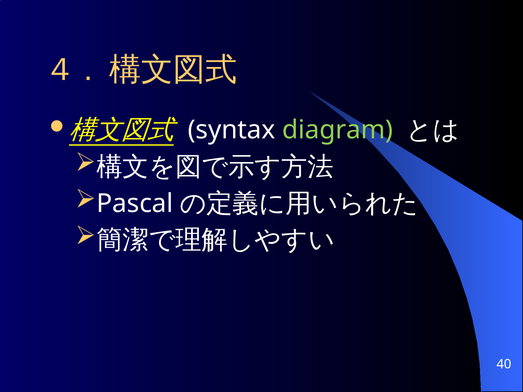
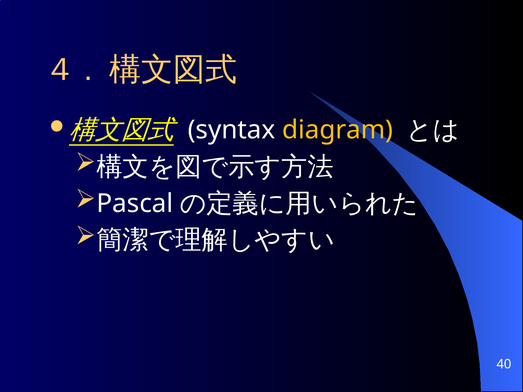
diagram colour: light green -> yellow (338, 130)
